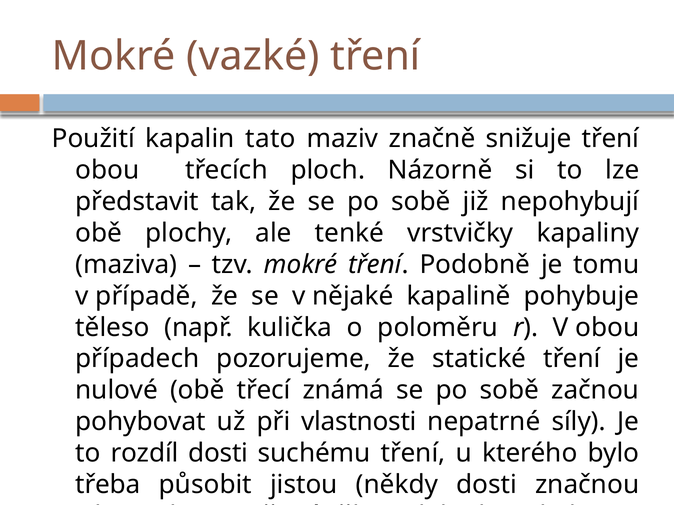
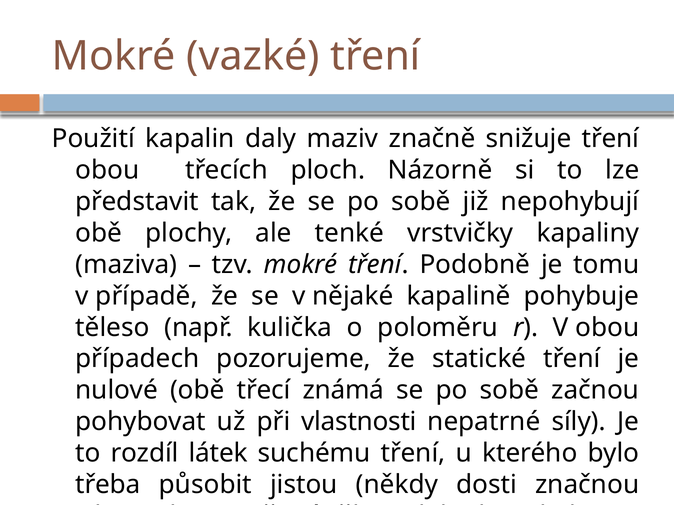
tato: tato -> daly (271, 139)
rozdíl dosti: dosti -> látek (218, 454)
